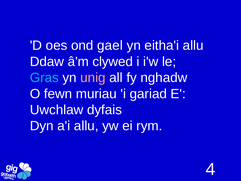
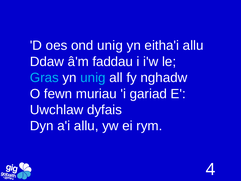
ond gael: gael -> unig (110, 45)
clywed: clywed -> faddau (113, 62)
unig colour: pink -> light blue (93, 78)
